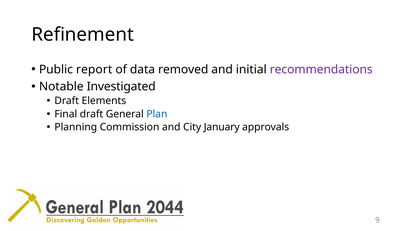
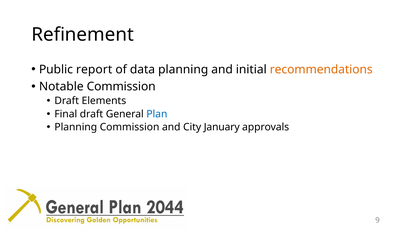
data removed: removed -> planning (183, 69)
recommendations colour: purple -> orange (321, 69)
Notable Investigated: Investigated -> Commission (121, 87)
